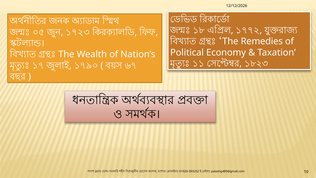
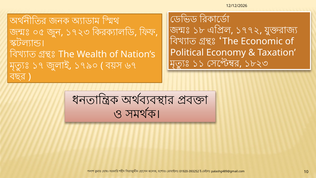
Remedies: Remedies -> Economic (262, 41)
